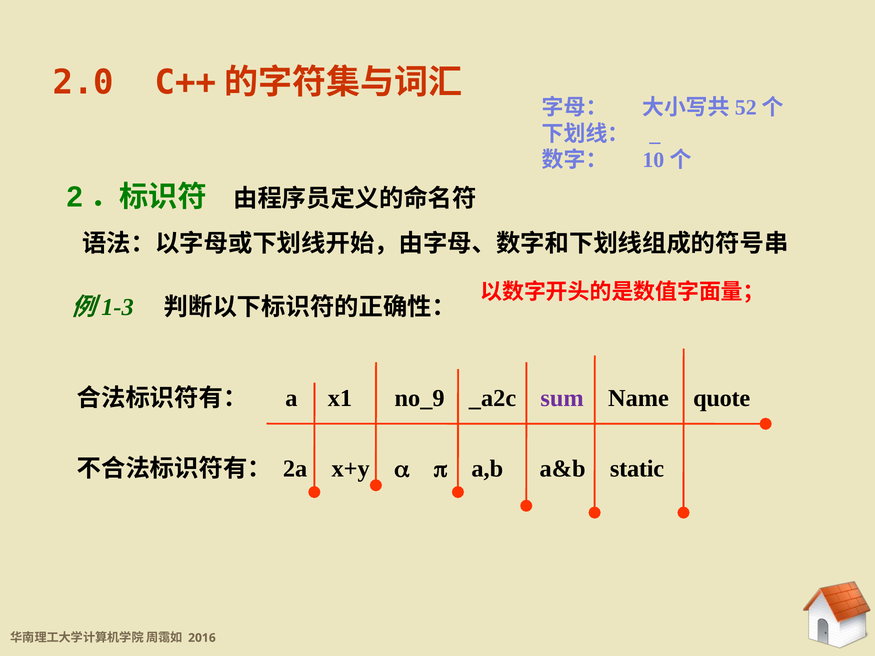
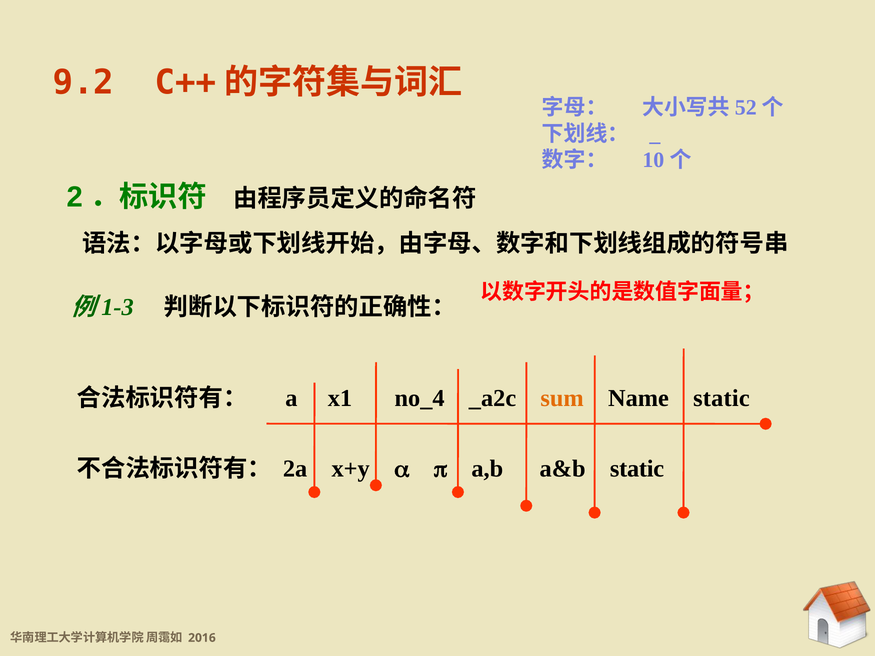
2.0: 2.0 -> 9.2 (83, 83)
no_9: no_9 -> no_4 (420, 398)
sum colour: purple -> orange (562, 398)
Name quote: quote -> static (721, 398)
